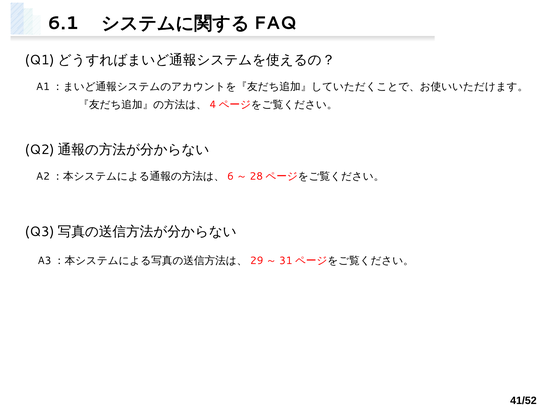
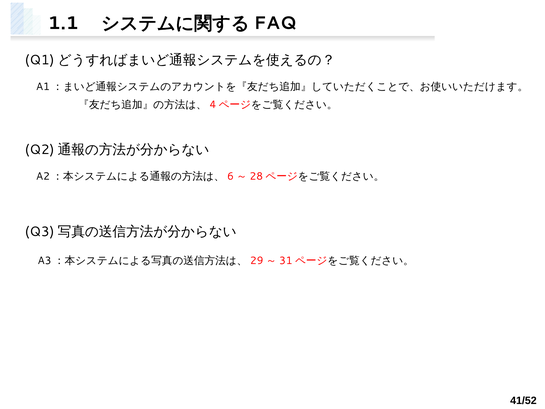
6.1: 6.1 -> 1.1 (63, 23)
